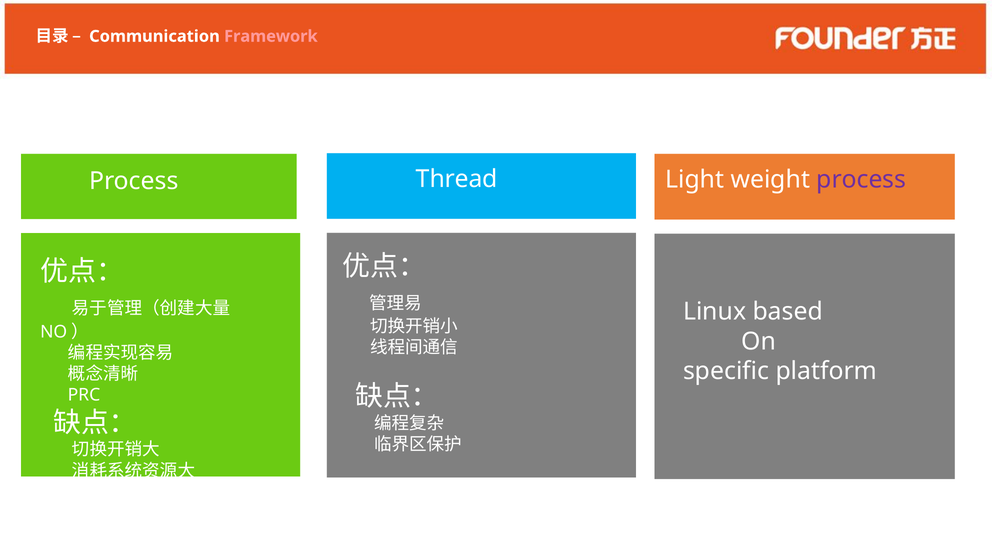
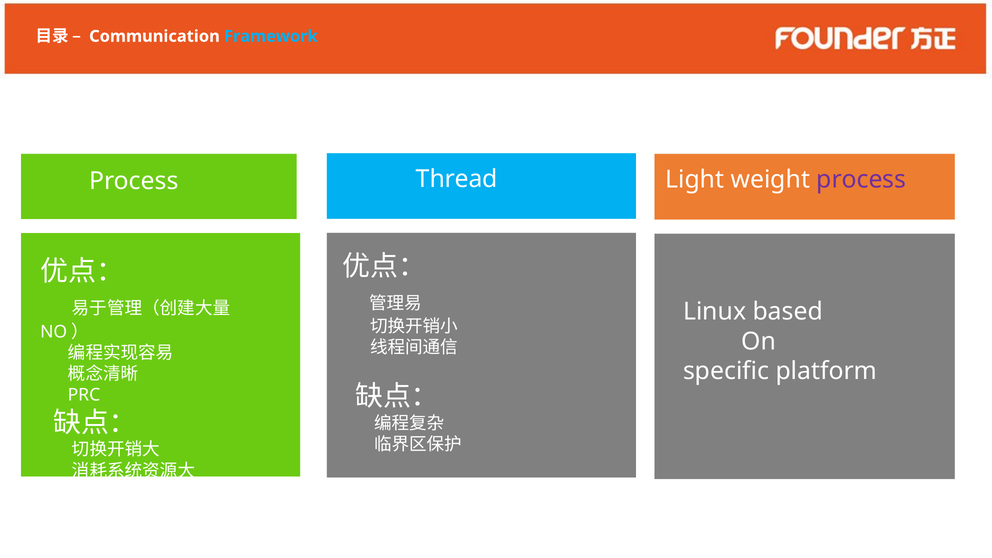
Framework colour: pink -> light blue (271, 36)
